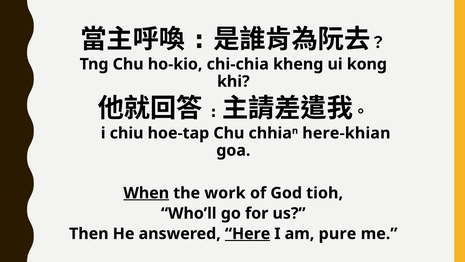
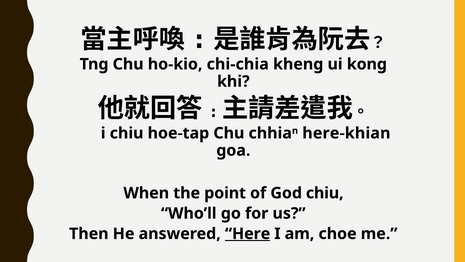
When underline: present -> none (146, 193)
work: work -> point (225, 193)
God tioh: tioh -> chiu (325, 193)
pure: pure -> choe (338, 233)
